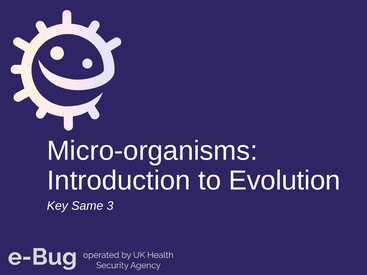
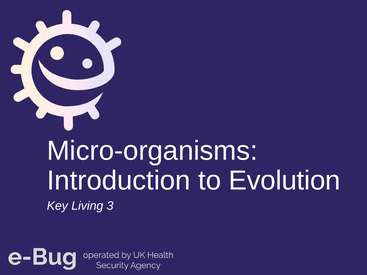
Same: Same -> Living (87, 206)
